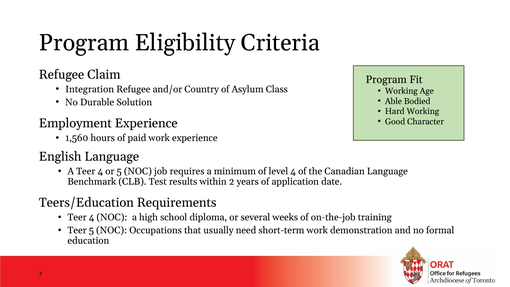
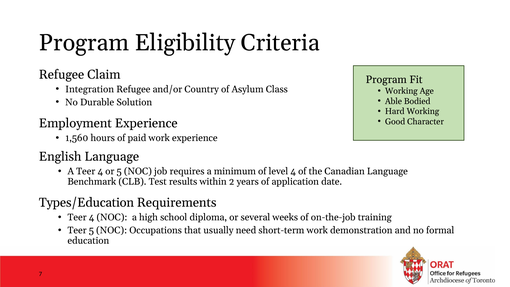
Teers/Education: Teers/Education -> Types/Education (86, 203)
